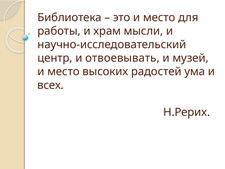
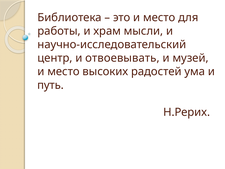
всех: всех -> путь (50, 85)
